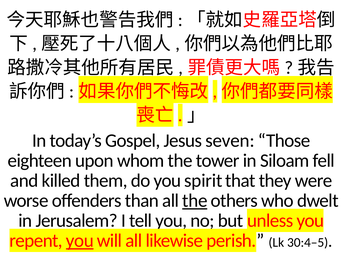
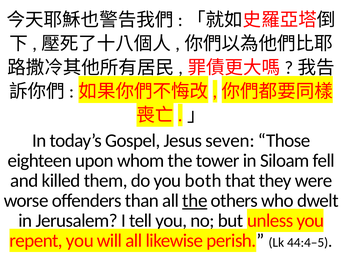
spirit: spirit -> both (203, 180)
you underline: present -> none (80, 240)
30:4–5: 30:4–5 -> 44:4–5 (308, 242)
